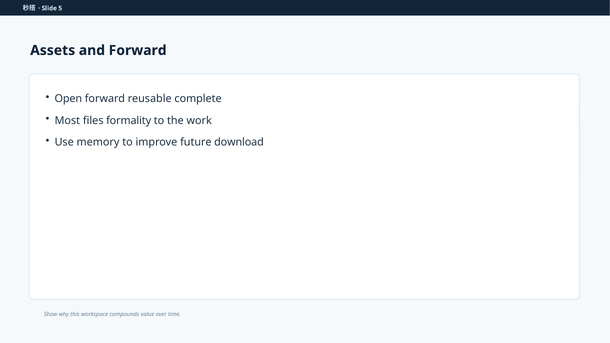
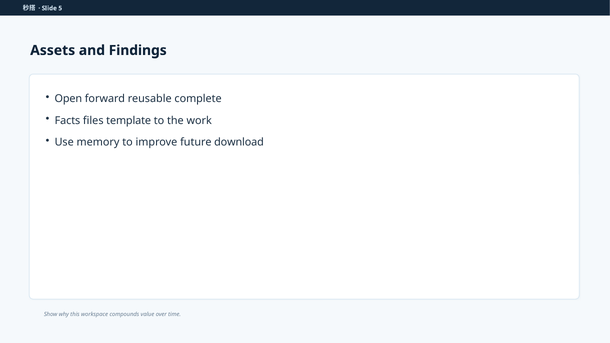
and Forward: Forward -> Findings (138, 50)
Most: Most -> Facts (67, 121)
formality: formality -> template (129, 121)
